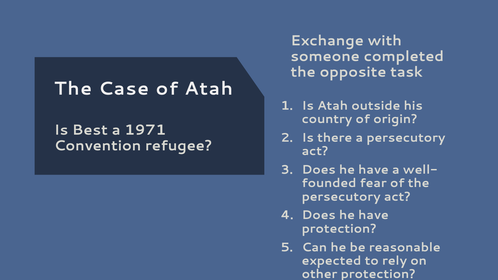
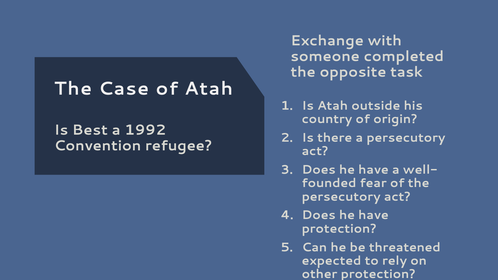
1971: 1971 -> 1992 (145, 130)
reasonable: reasonable -> threatened (405, 247)
